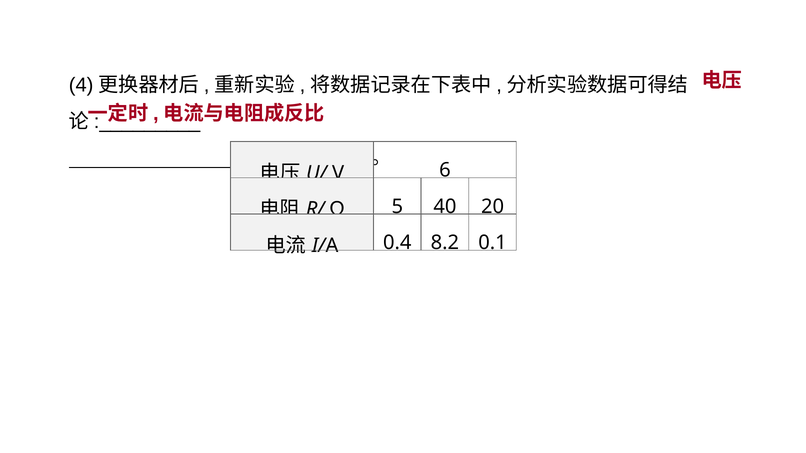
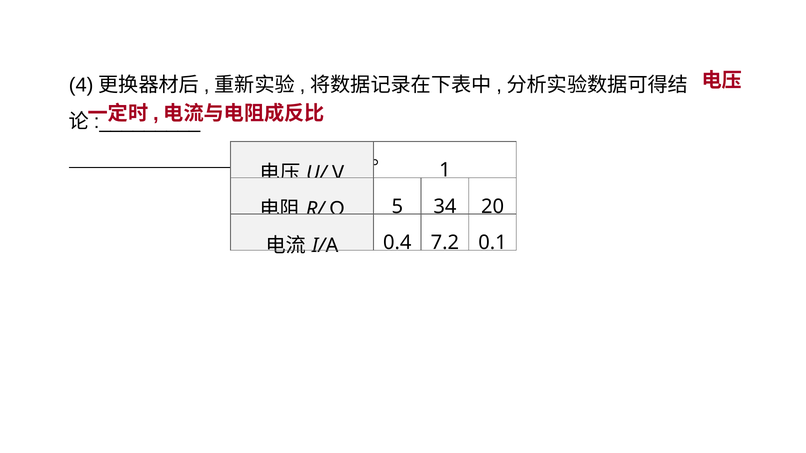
6: 6 -> 1 (445, 170)
40: 40 -> 34 (445, 207)
8.2: 8.2 -> 7.2 (445, 243)
